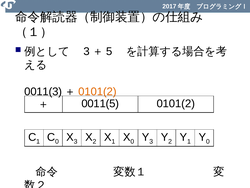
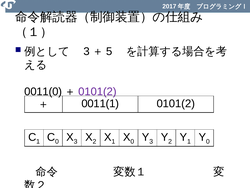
0011(3: 0011(3 -> 0011(0 (43, 91)
0101(2 colour: orange -> purple (97, 91)
0011(5: 0011(5 -> 0011(1 (100, 103)
